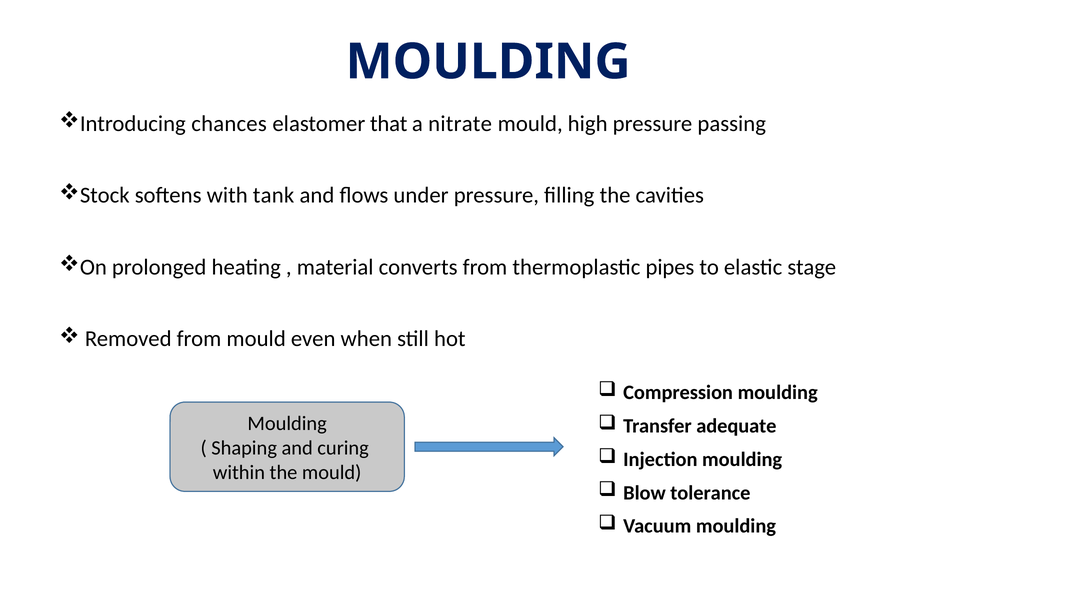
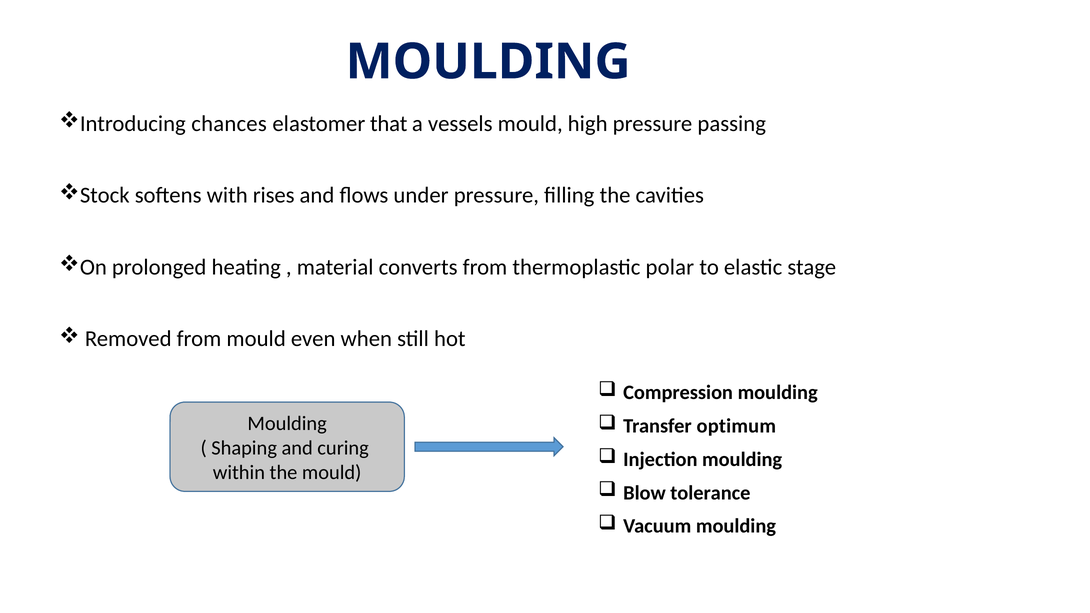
nitrate: nitrate -> vessels (460, 124)
tank: tank -> rises (274, 195)
pipes: pipes -> polar (670, 267)
adequate: adequate -> optimum (736, 426)
